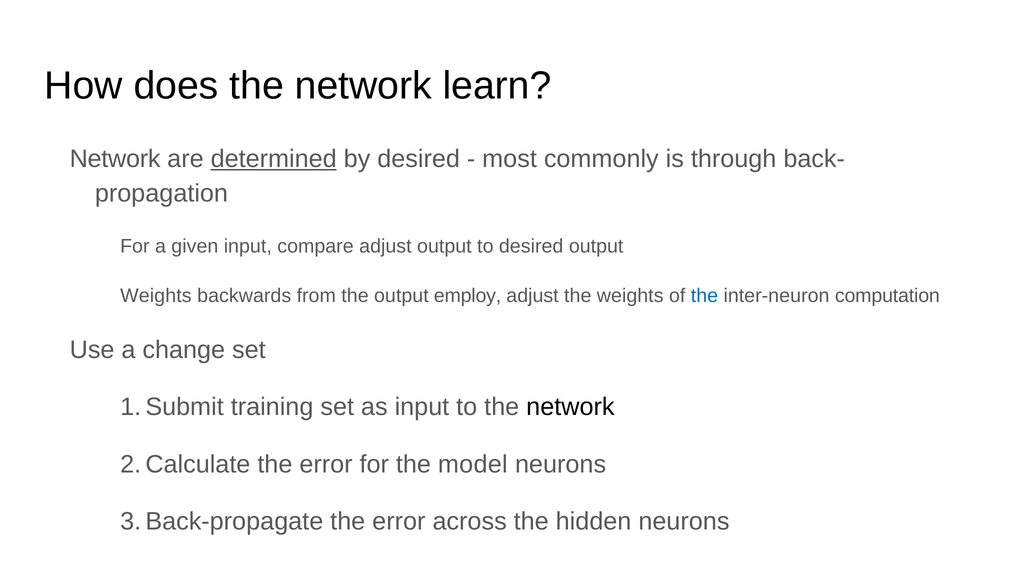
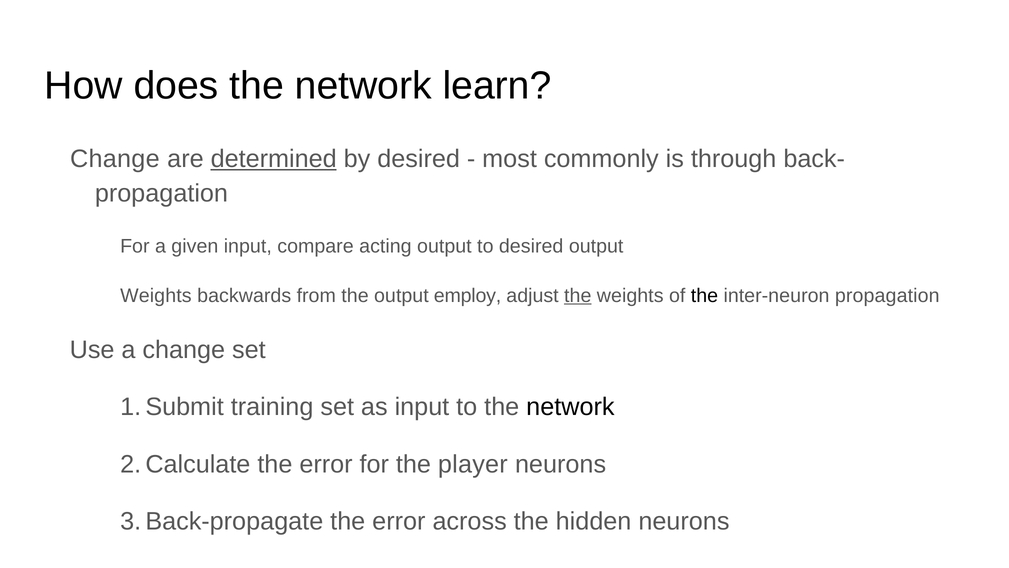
Network: Network -> Change (115, 159)
compare adjust: adjust -> acting (385, 246)
the underline: none -> present (578, 295)
the colour: blue -> black (704, 295)
inter-neuron computation: computation -> propagation (887, 295)
model: model -> player (473, 464)
